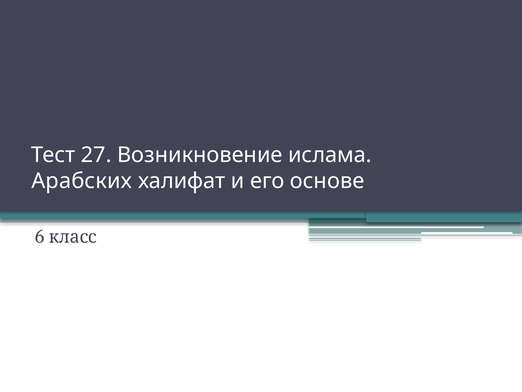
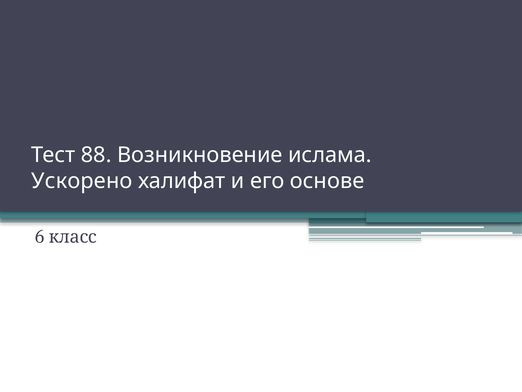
27: 27 -> 88 (96, 155)
Арабских: Арабских -> Ускорено (82, 181)
